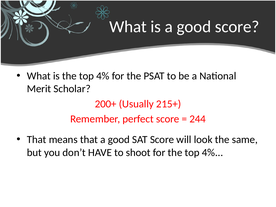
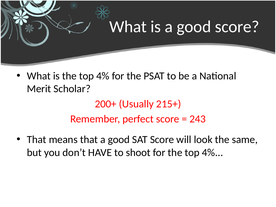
244: 244 -> 243 (198, 119)
